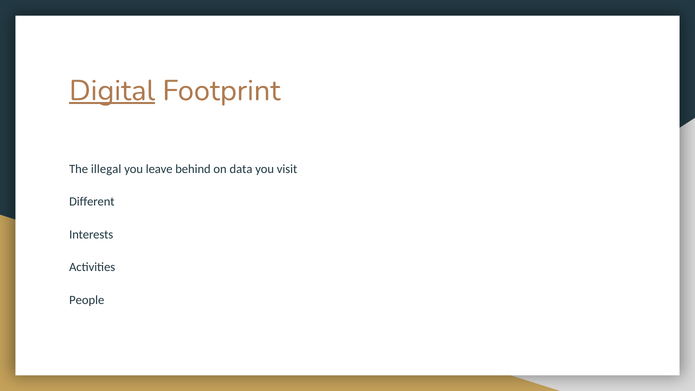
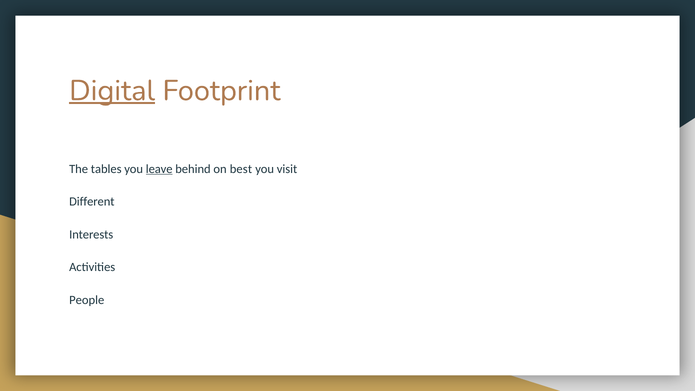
illegal: illegal -> tables (106, 169)
leave underline: none -> present (159, 169)
data: data -> best (241, 169)
